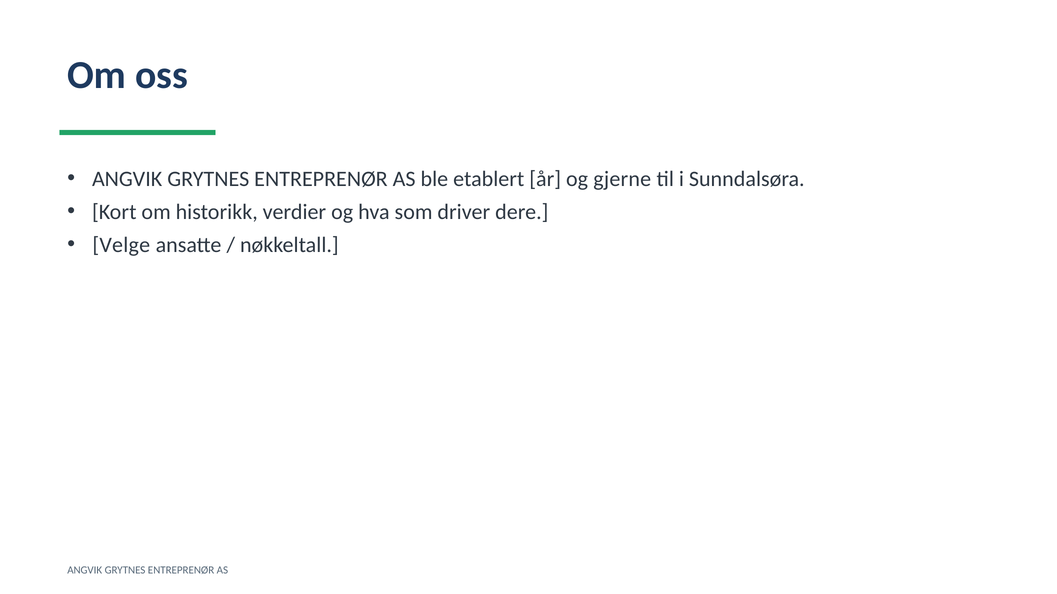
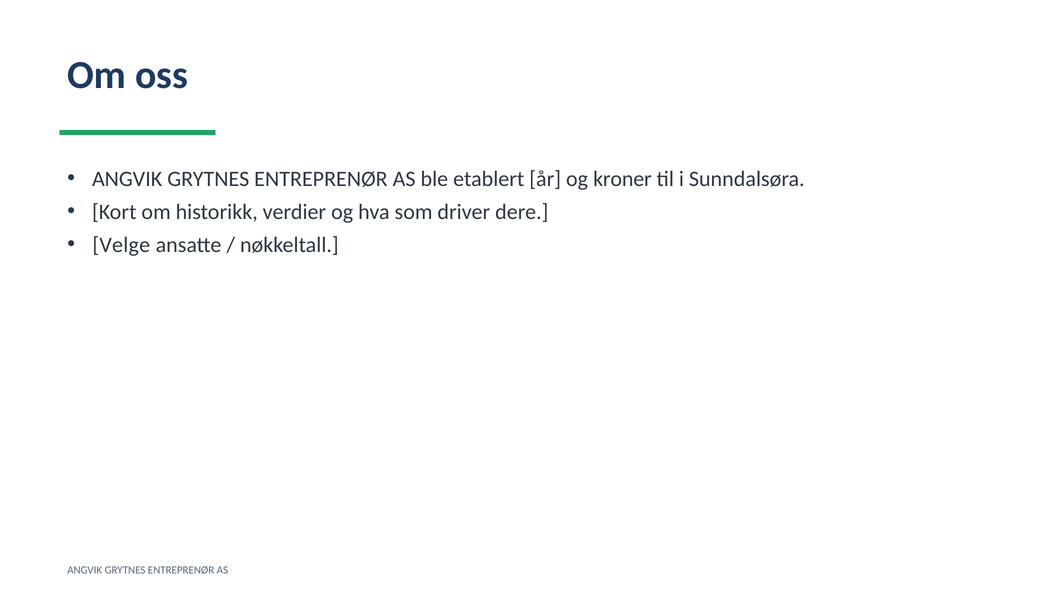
gjerne: gjerne -> kroner (622, 179)
